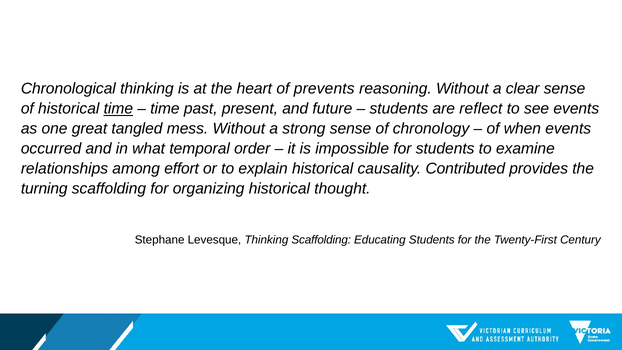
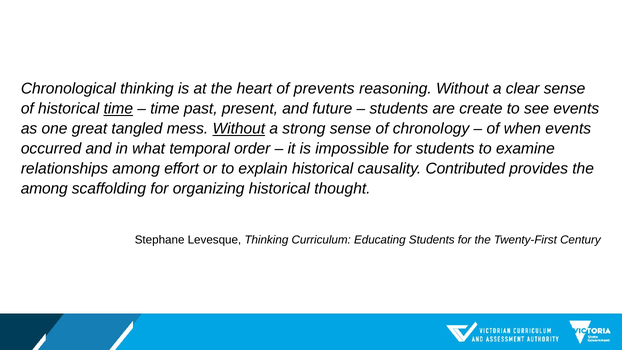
reflect: reflect -> create (481, 109)
Without underline: none -> present (239, 129)
turning: turning -> among (44, 188)
Thinking Scaffolding: Scaffolding -> Curriculum (321, 240)
